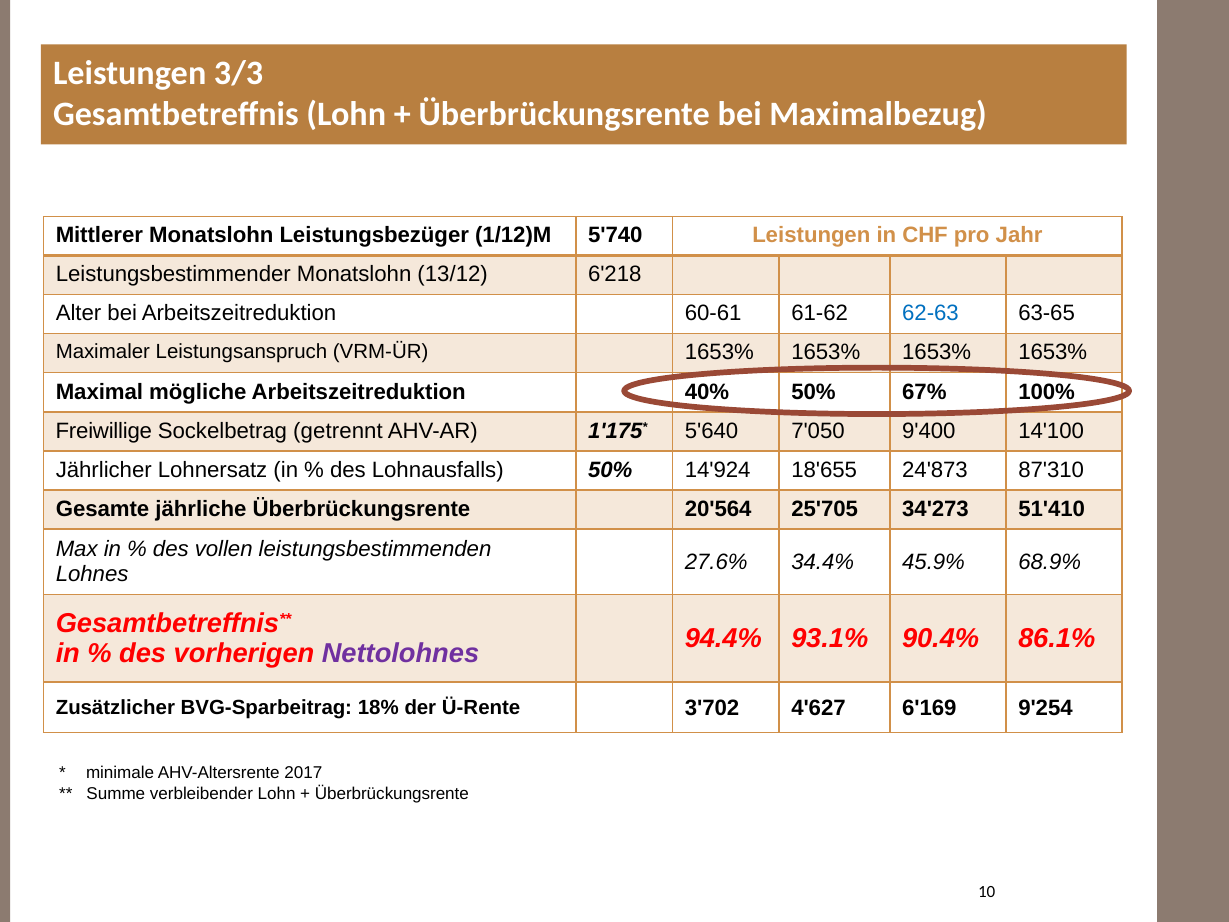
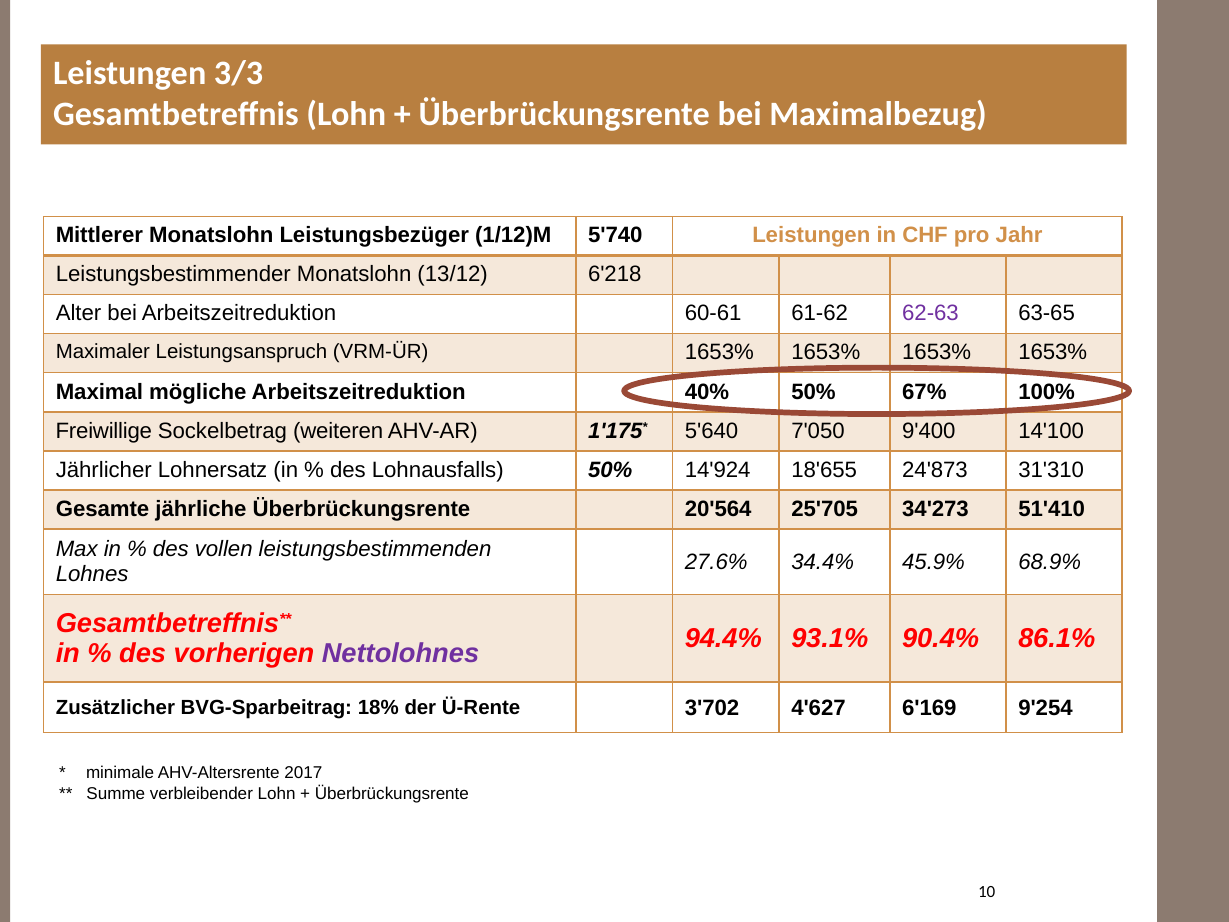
62-63 colour: blue -> purple (930, 314)
getrennt: getrennt -> weiteren (338, 431)
87'310: 87'310 -> 31'310 (1051, 470)
